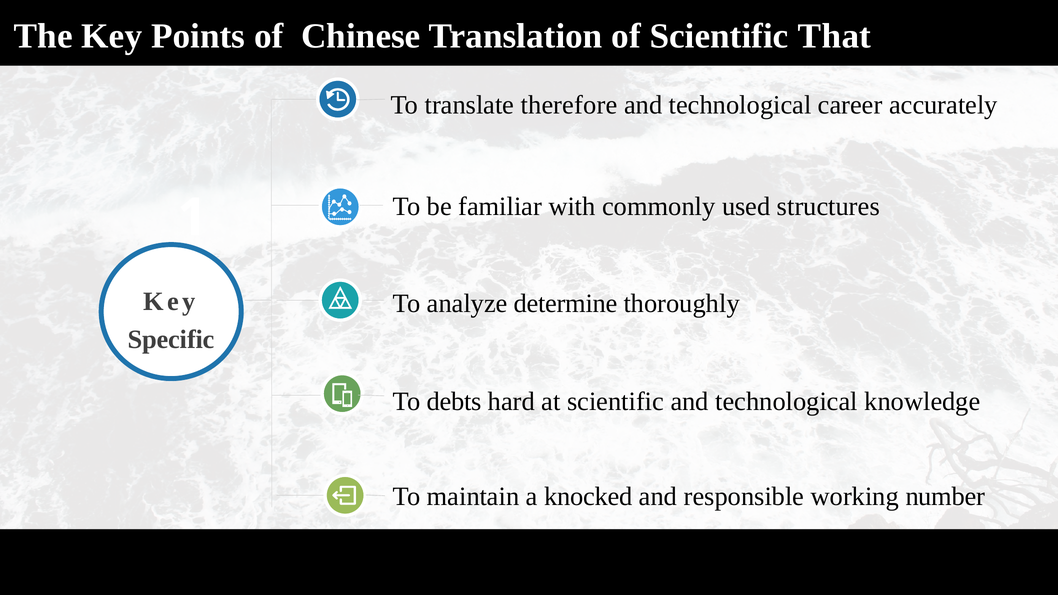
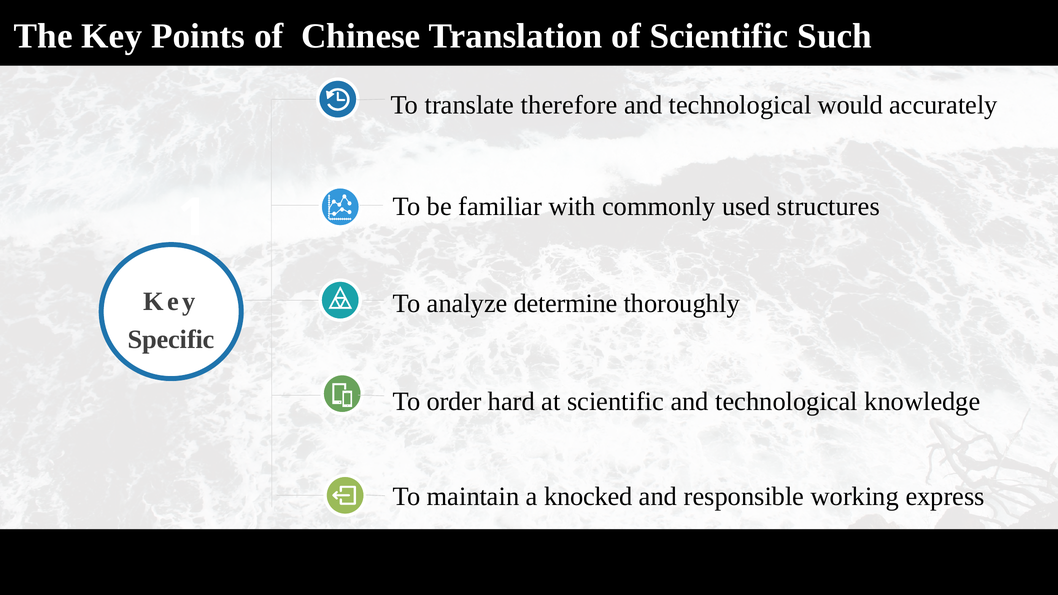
That: That -> Such (835, 36)
career: career -> would (850, 105)
debts: debts -> order (454, 402)
number: number -> express (945, 497)
